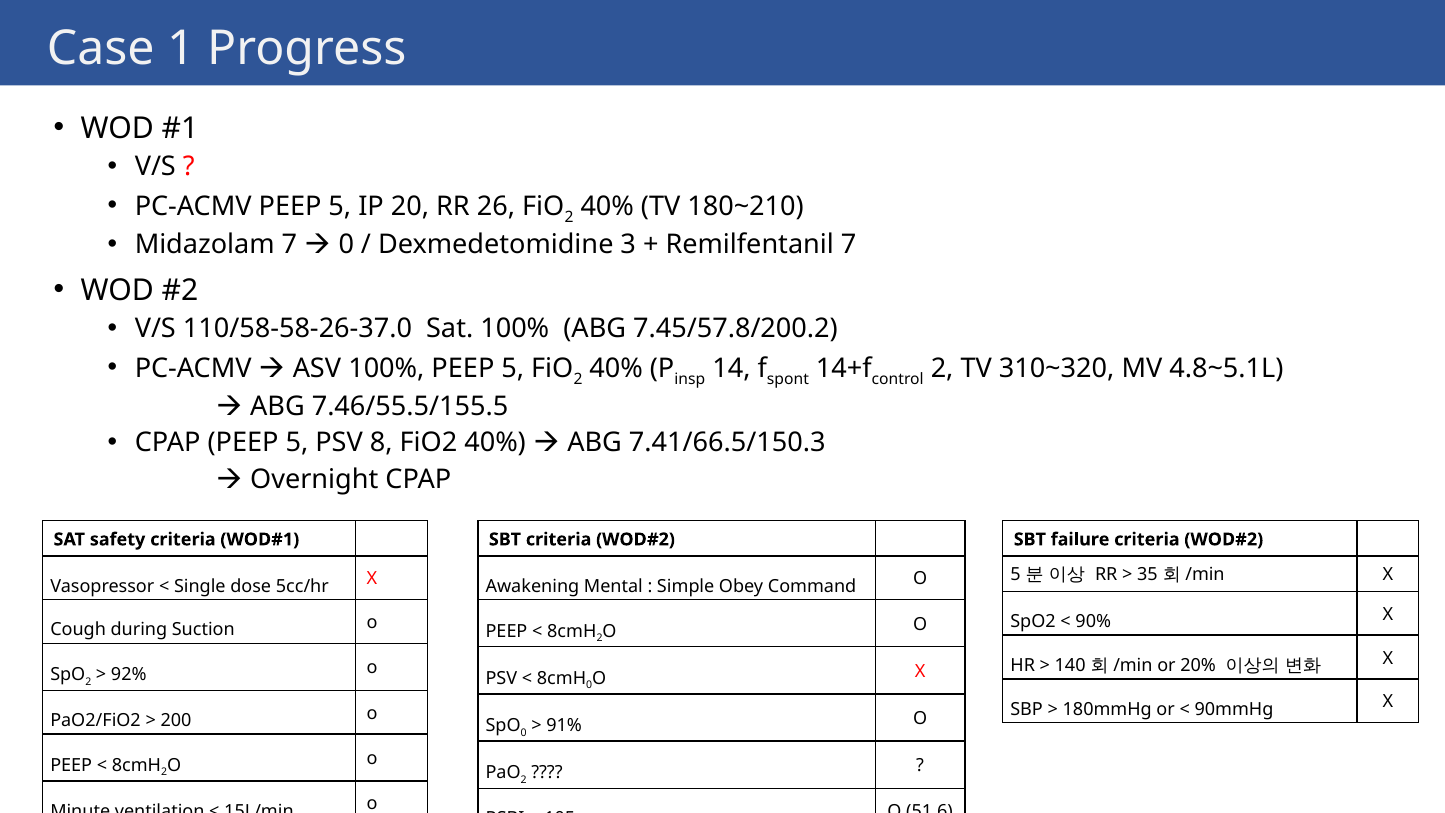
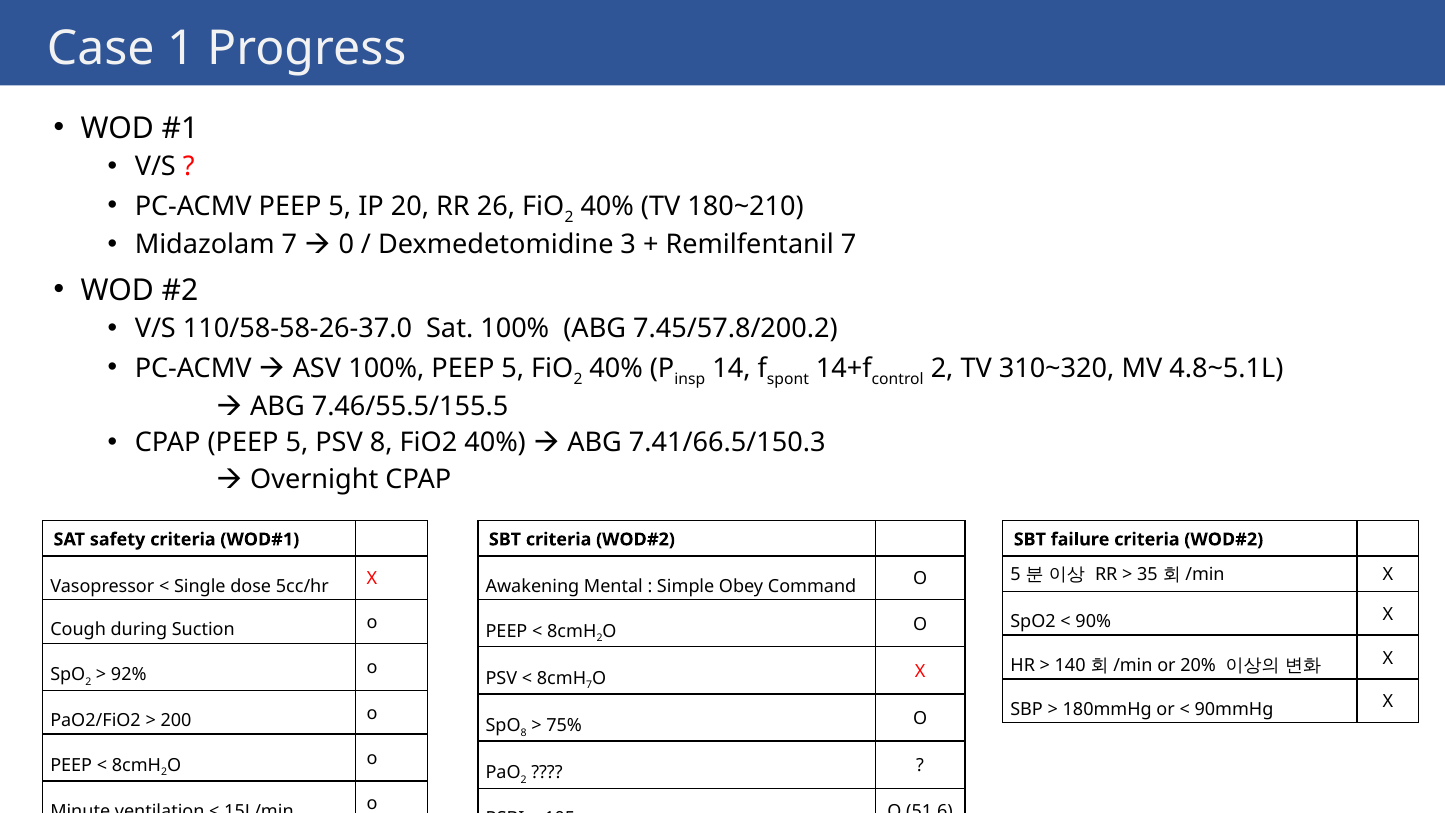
0: 0 -> 7 (589, 685)
0: 0 -> 8 (524, 732)
91%: 91% -> 75% (564, 725)
